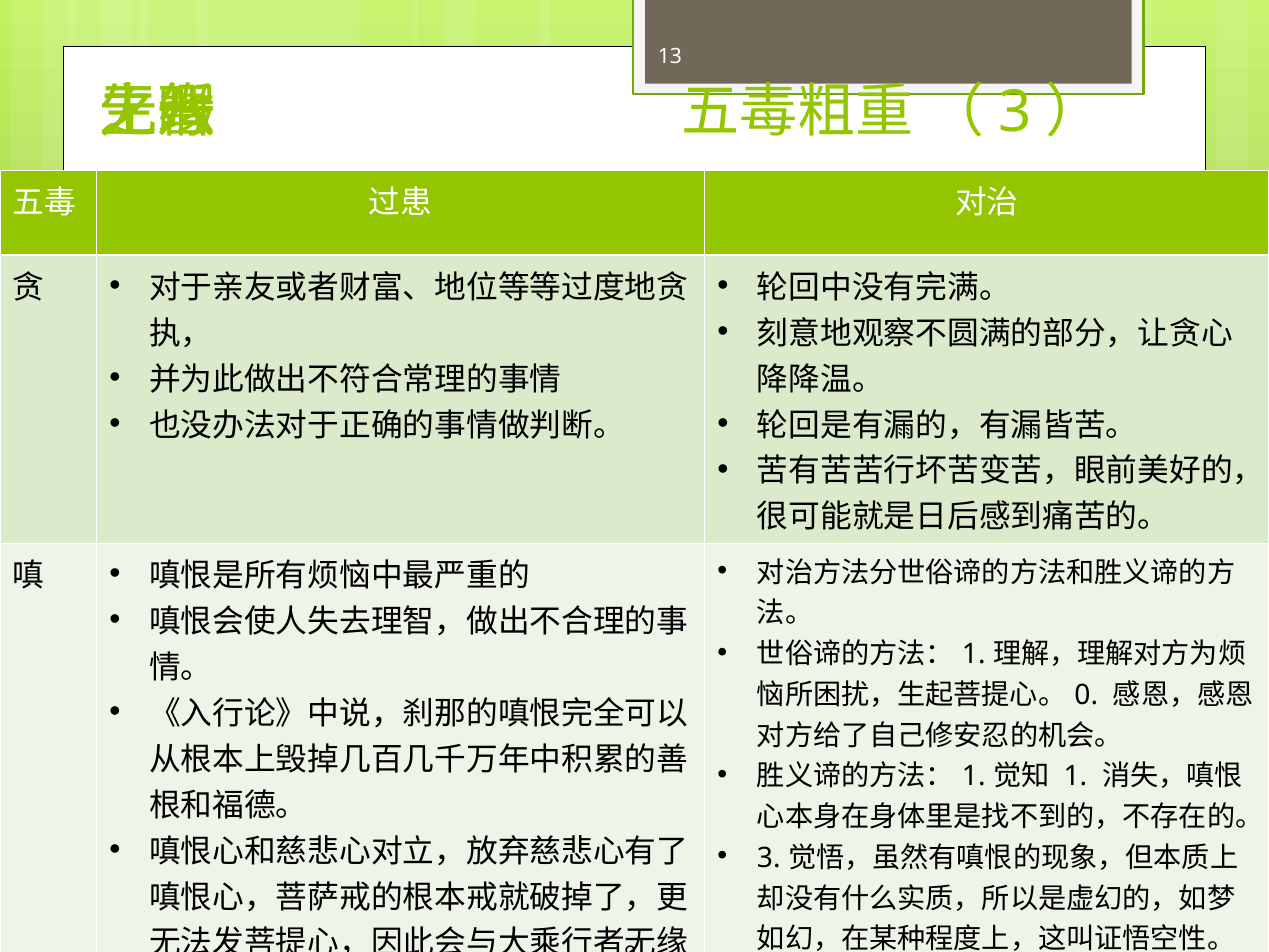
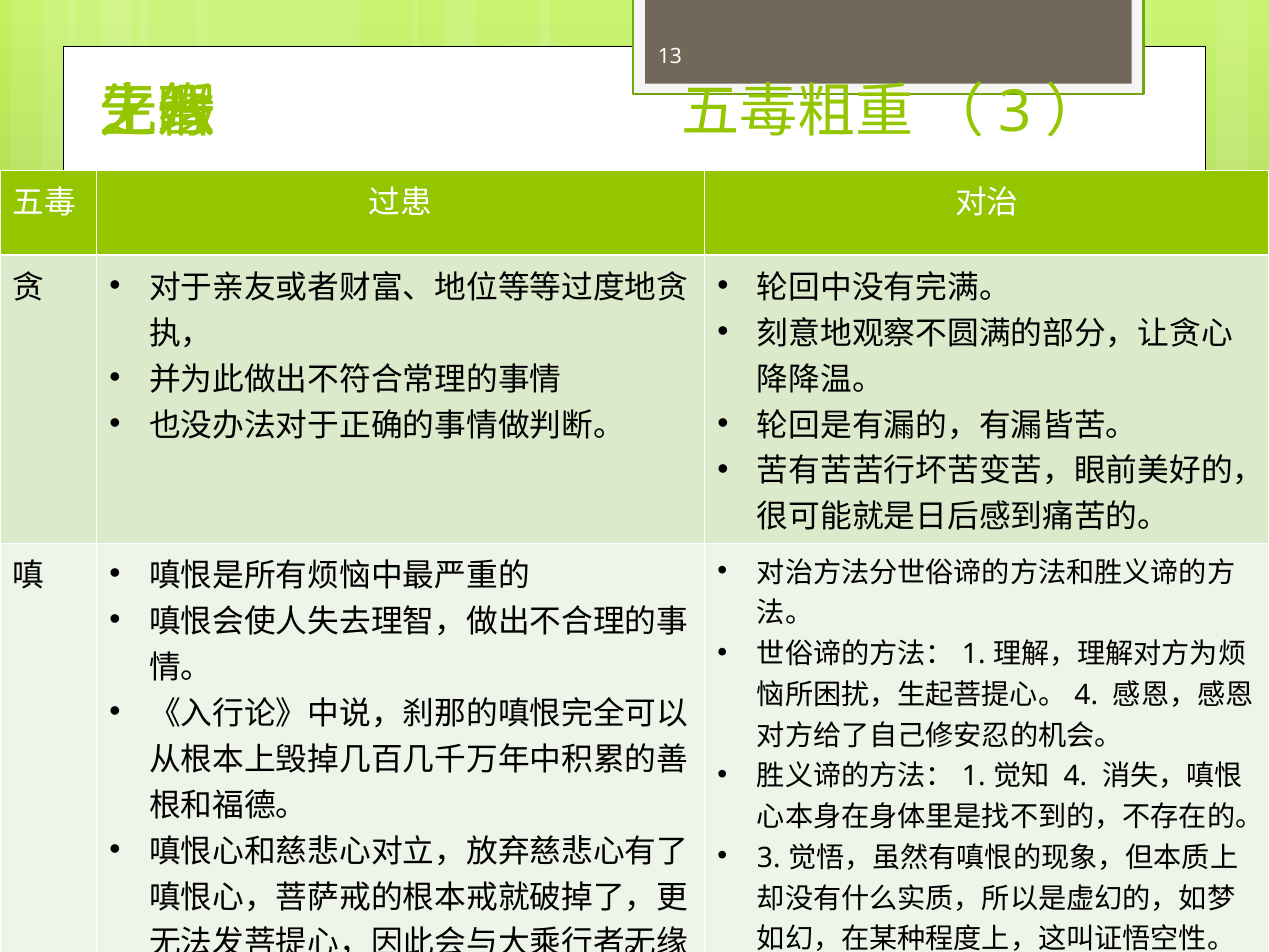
0: 0 -> 4 (1086, 695)
1: 1 -> 4 (1075, 776)
